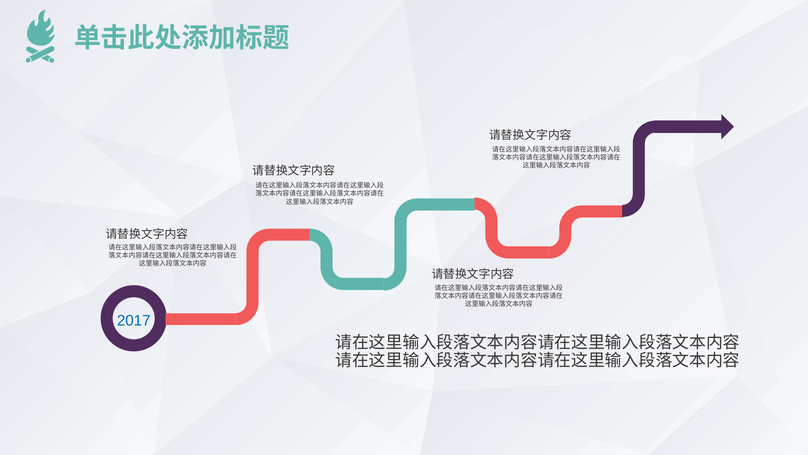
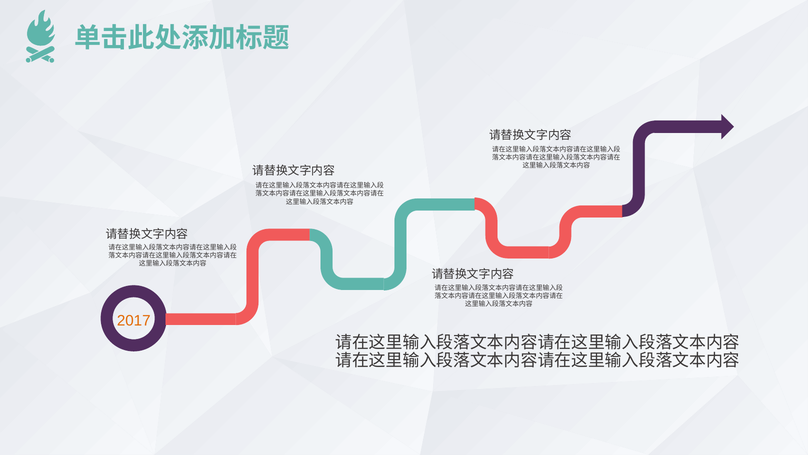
2017 colour: blue -> orange (134, 320)
